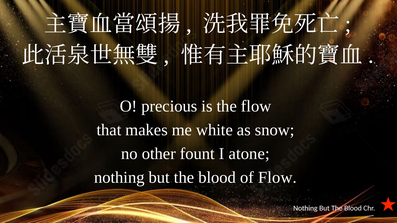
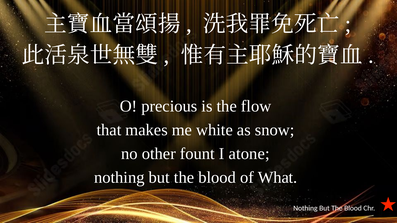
of Flow: Flow -> What (278, 178)
